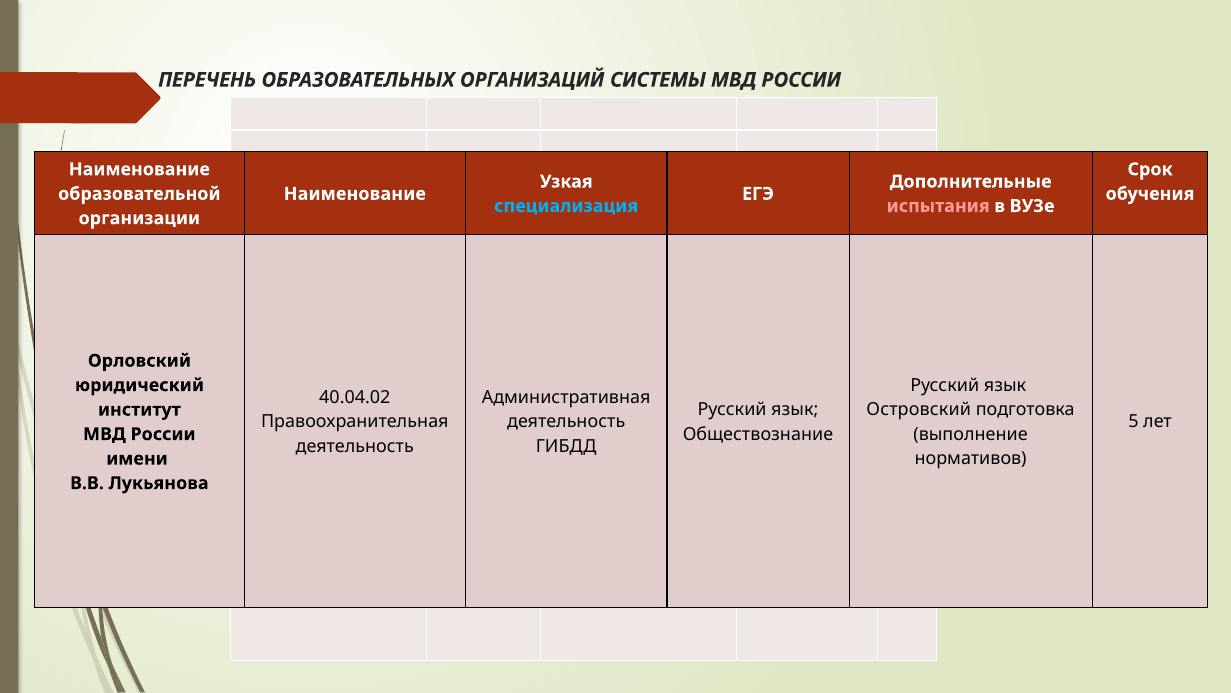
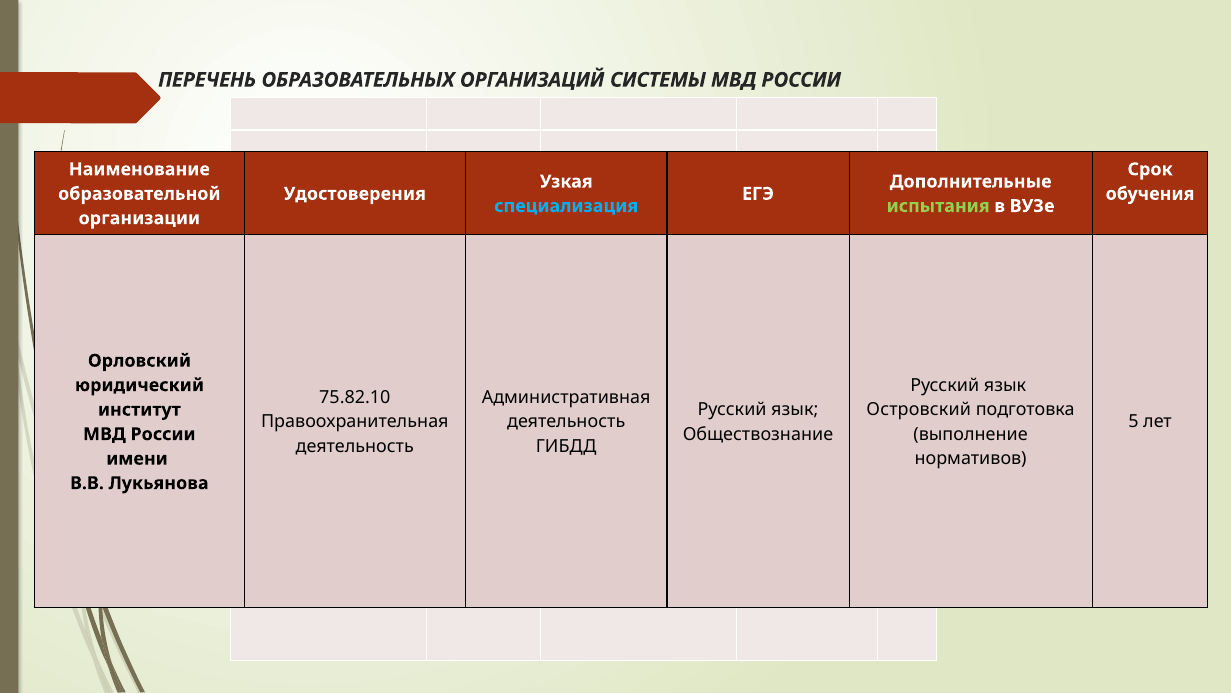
Наименование: Наименование -> Удостоверения (355, 194)
испытания colour: pink -> light green (938, 206)
40.04.02: 40.04.02 -> 75.82.10 (355, 397)
